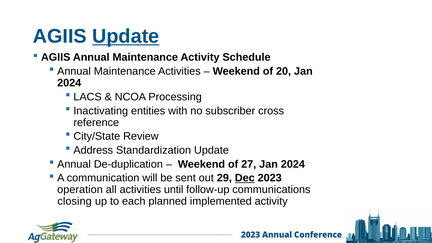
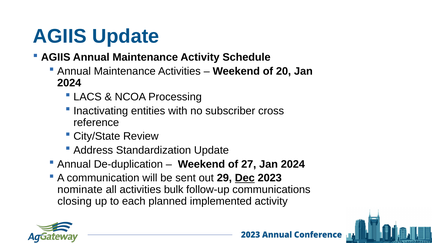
Update underline: present -> none (126, 36)
operation: operation -> nominate (80, 190)
until: until -> bulk (174, 190)
